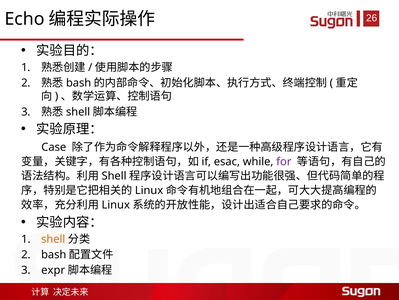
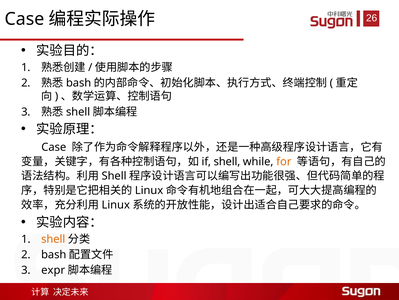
Echo: Echo -> Case (25, 19)
esac: esac -> shell (227, 161)
for colour: purple -> orange (284, 161)
